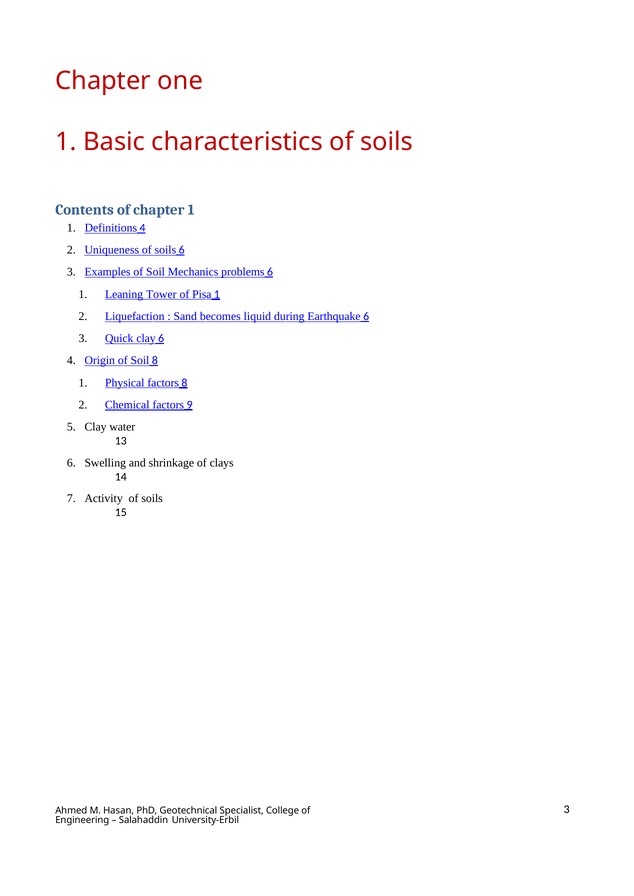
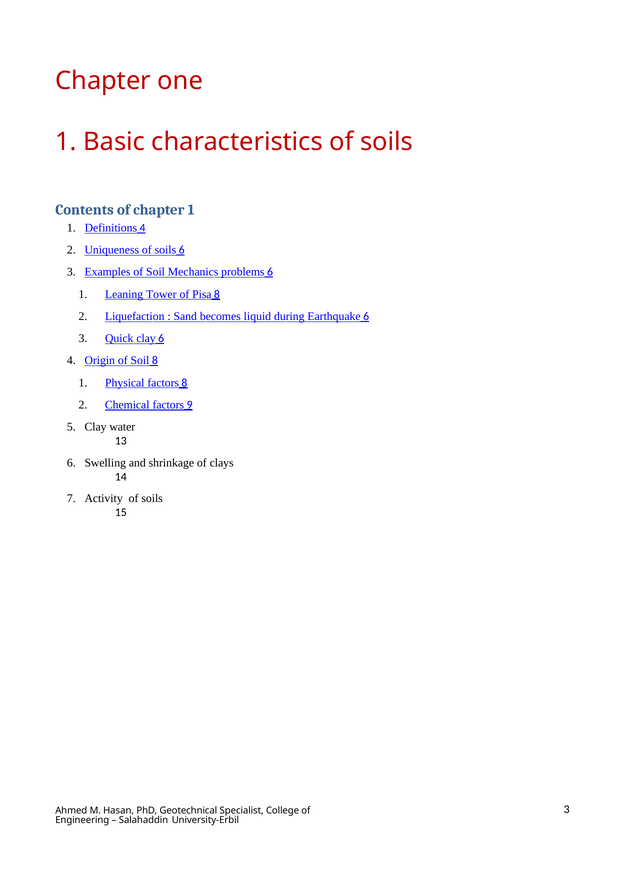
Pisa 1: 1 -> 8 (217, 294)
